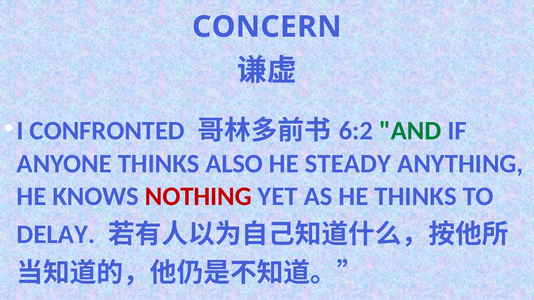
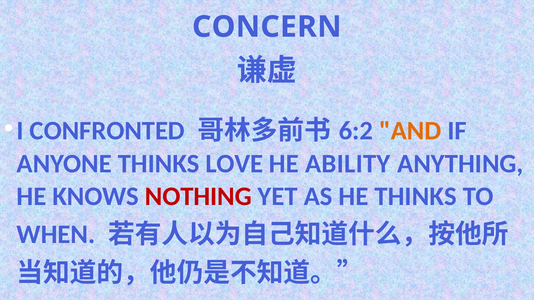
AND colour: green -> orange (410, 131)
ALSO: ALSO -> LOVE (234, 164)
STEADY: STEADY -> ABILITY (348, 164)
DELAY: DELAY -> WHEN (56, 235)
